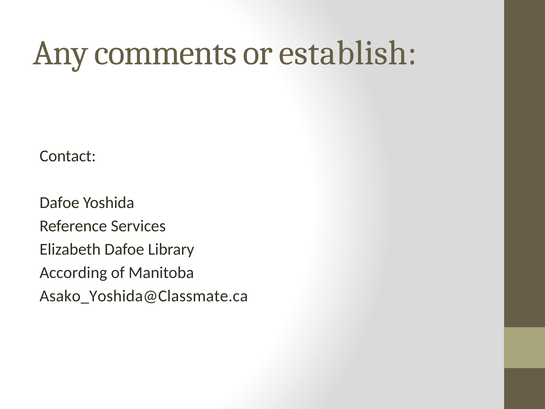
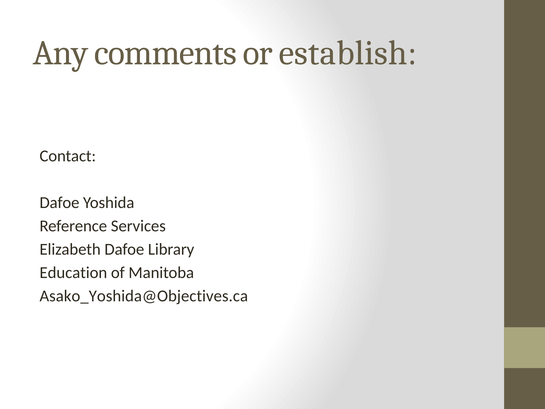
According: According -> Education (73, 272)
Asako_Yoshida@Classmate.ca: Asako_Yoshida@Classmate.ca -> Asako_Yoshida@Objectives.ca (144, 296)
